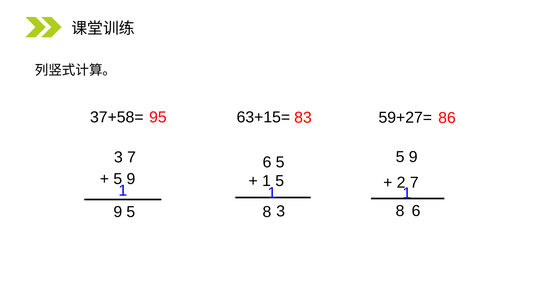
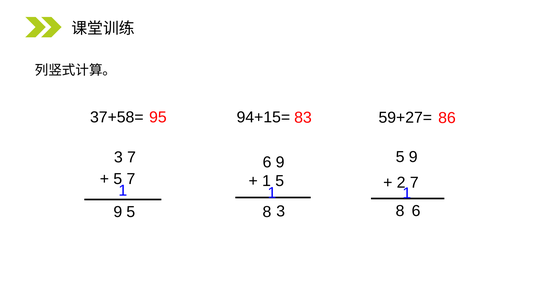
63+15=: 63+15= -> 94+15= (263, 117)
6 5: 5 -> 9 (280, 162)
9: 9 -> 7 (131, 179)
